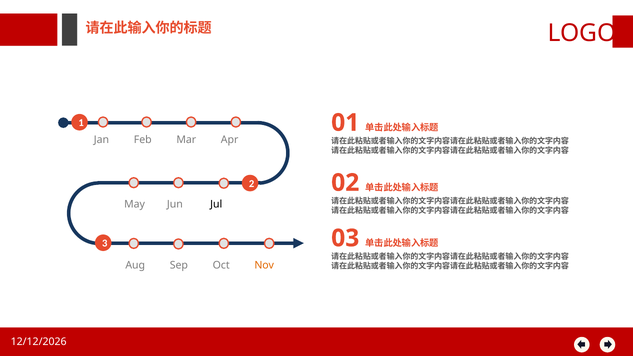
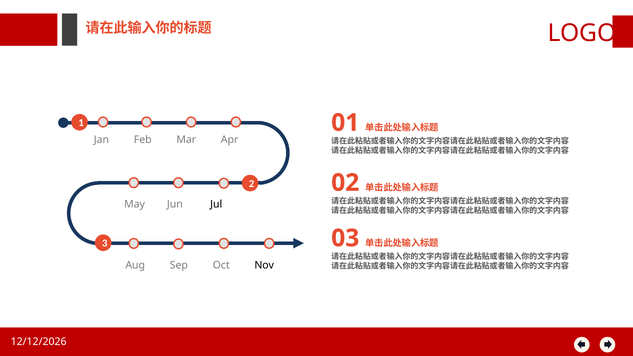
Nov colour: orange -> black (264, 266)
